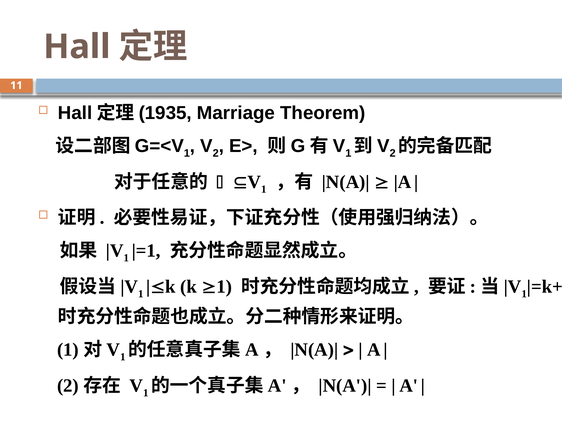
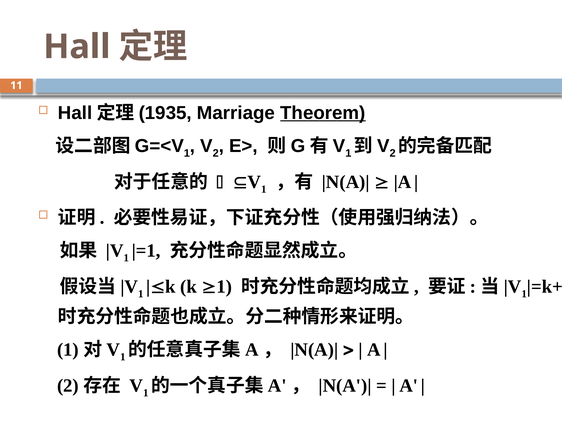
Theorem underline: none -> present (323, 113)
